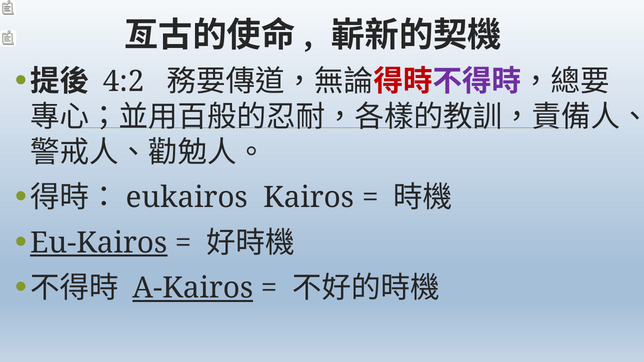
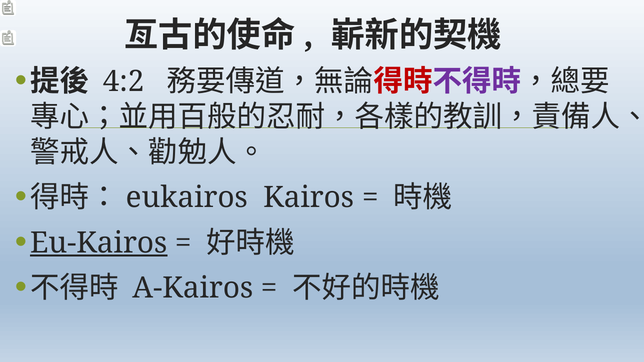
A-Kairos underline: present -> none (193, 288)
